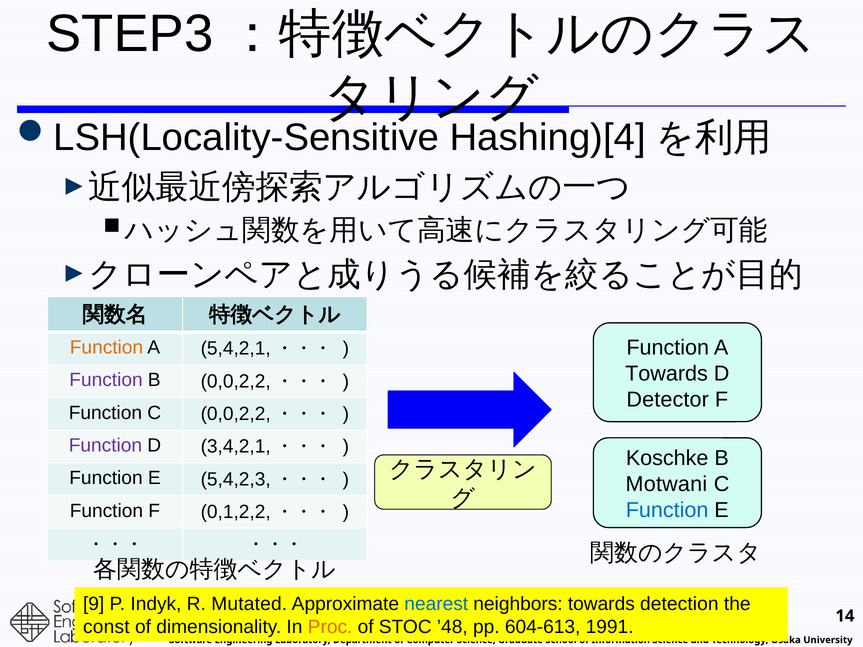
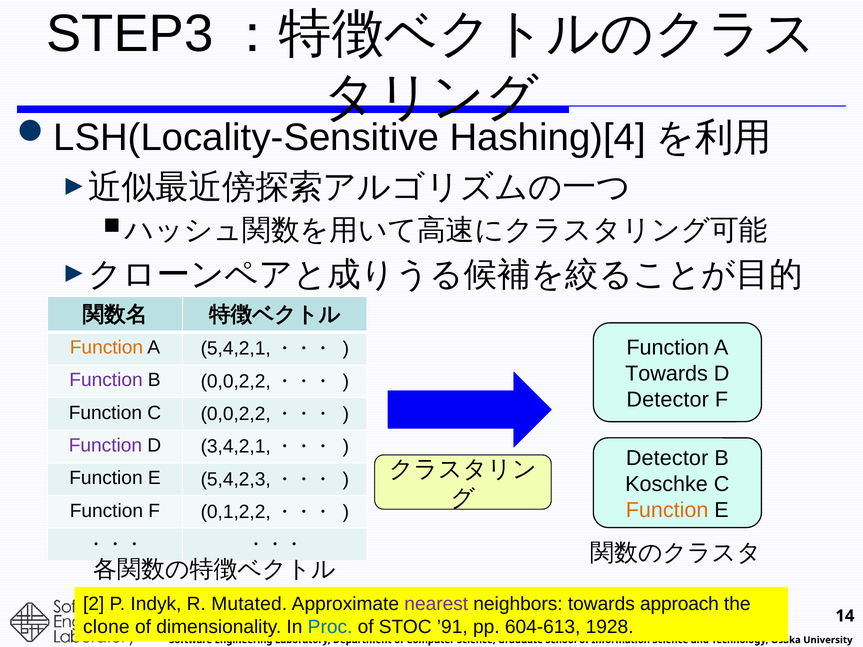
Koschke: Koschke -> Detector (667, 458)
Motwani: Motwani -> Koschke (667, 484)
Function colour: blue -> orange (667, 510)
9: 9 -> 2 (94, 604)
nearest colour: blue -> purple (436, 604)
detection: detection -> approach (679, 604)
const: const -> clone (106, 627)
Proc colour: orange -> blue (330, 627)
’48: ’48 -> ’91 (452, 627)
1991: 1991 -> 1928 (610, 627)
